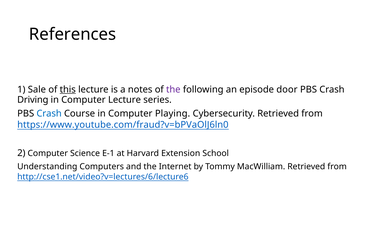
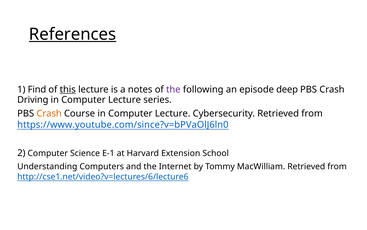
References underline: none -> present (73, 34)
Sale: Sale -> Find (37, 89)
door: door -> deep (287, 89)
Crash colour: blue -> orange (49, 113)
Course in Computer Playing: Playing -> Lecture (173, 113)
https://www.youtube.com/fraud?v=bPVaOlJ6ln0: https://www.youtube.com/fraud?v=bPVaOlJ6ln0 -> https://www.youtube.com/since?v=bPVaOlJ6ln0 (123, 125)
